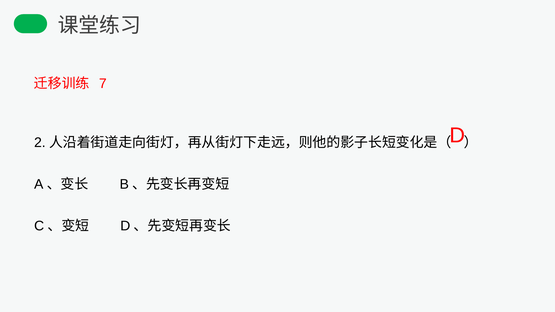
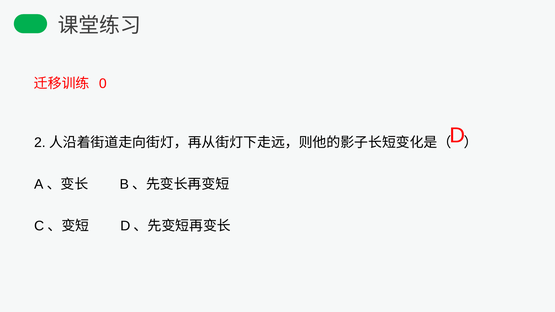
7: 7 -> 0 (103, 83)
